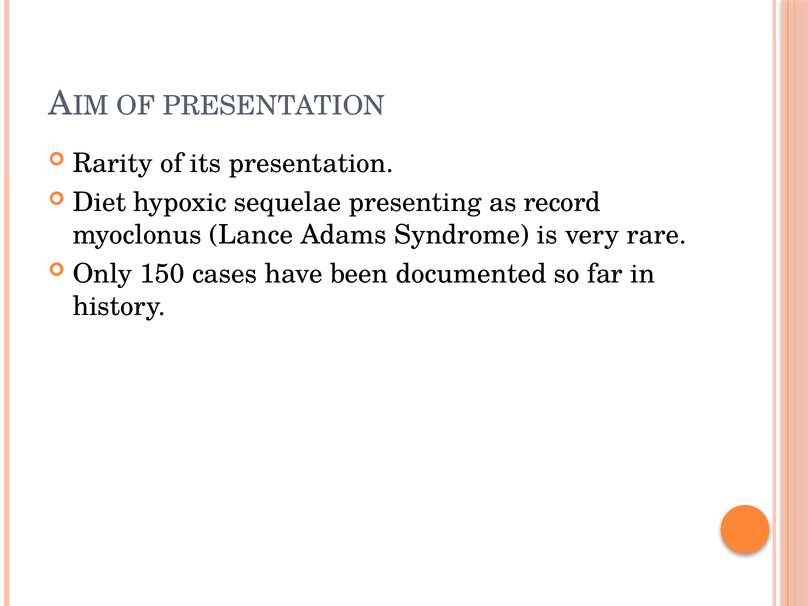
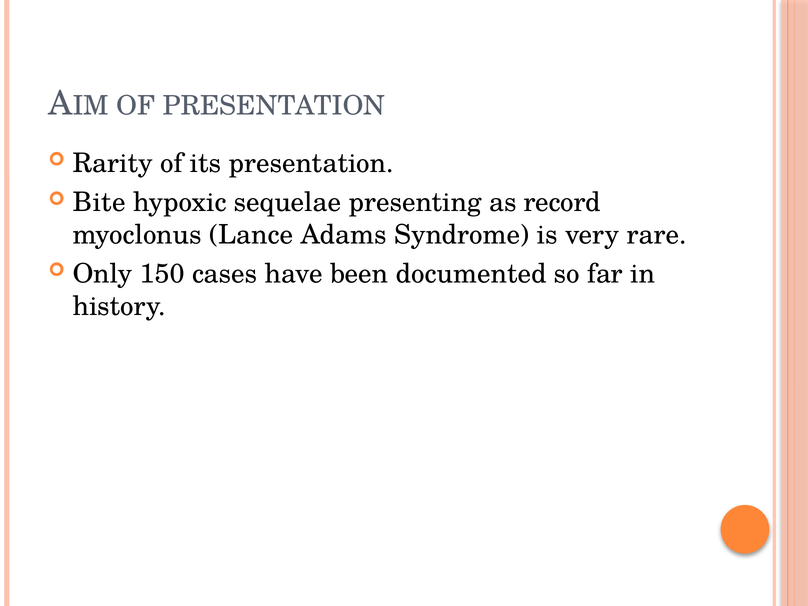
Diet: Diet -> Bite (99, 202)
